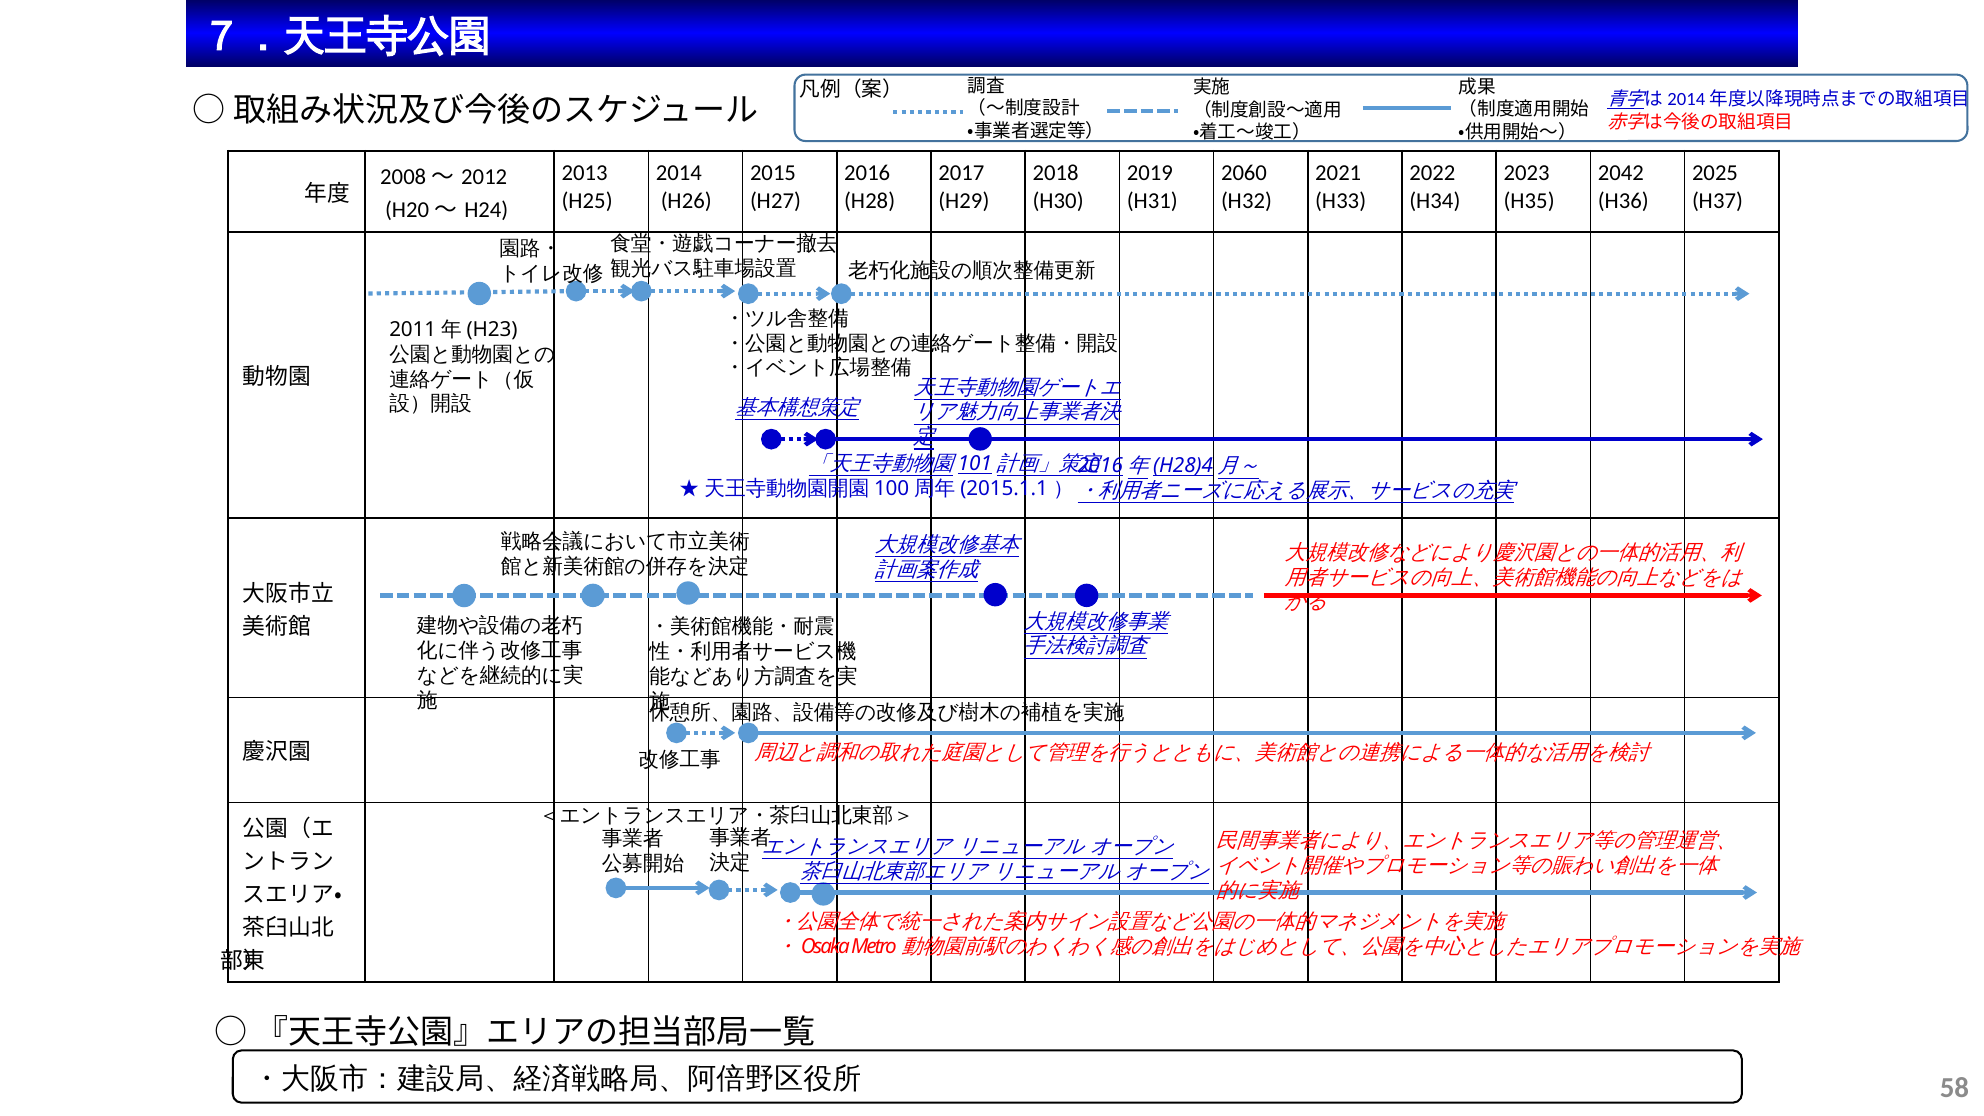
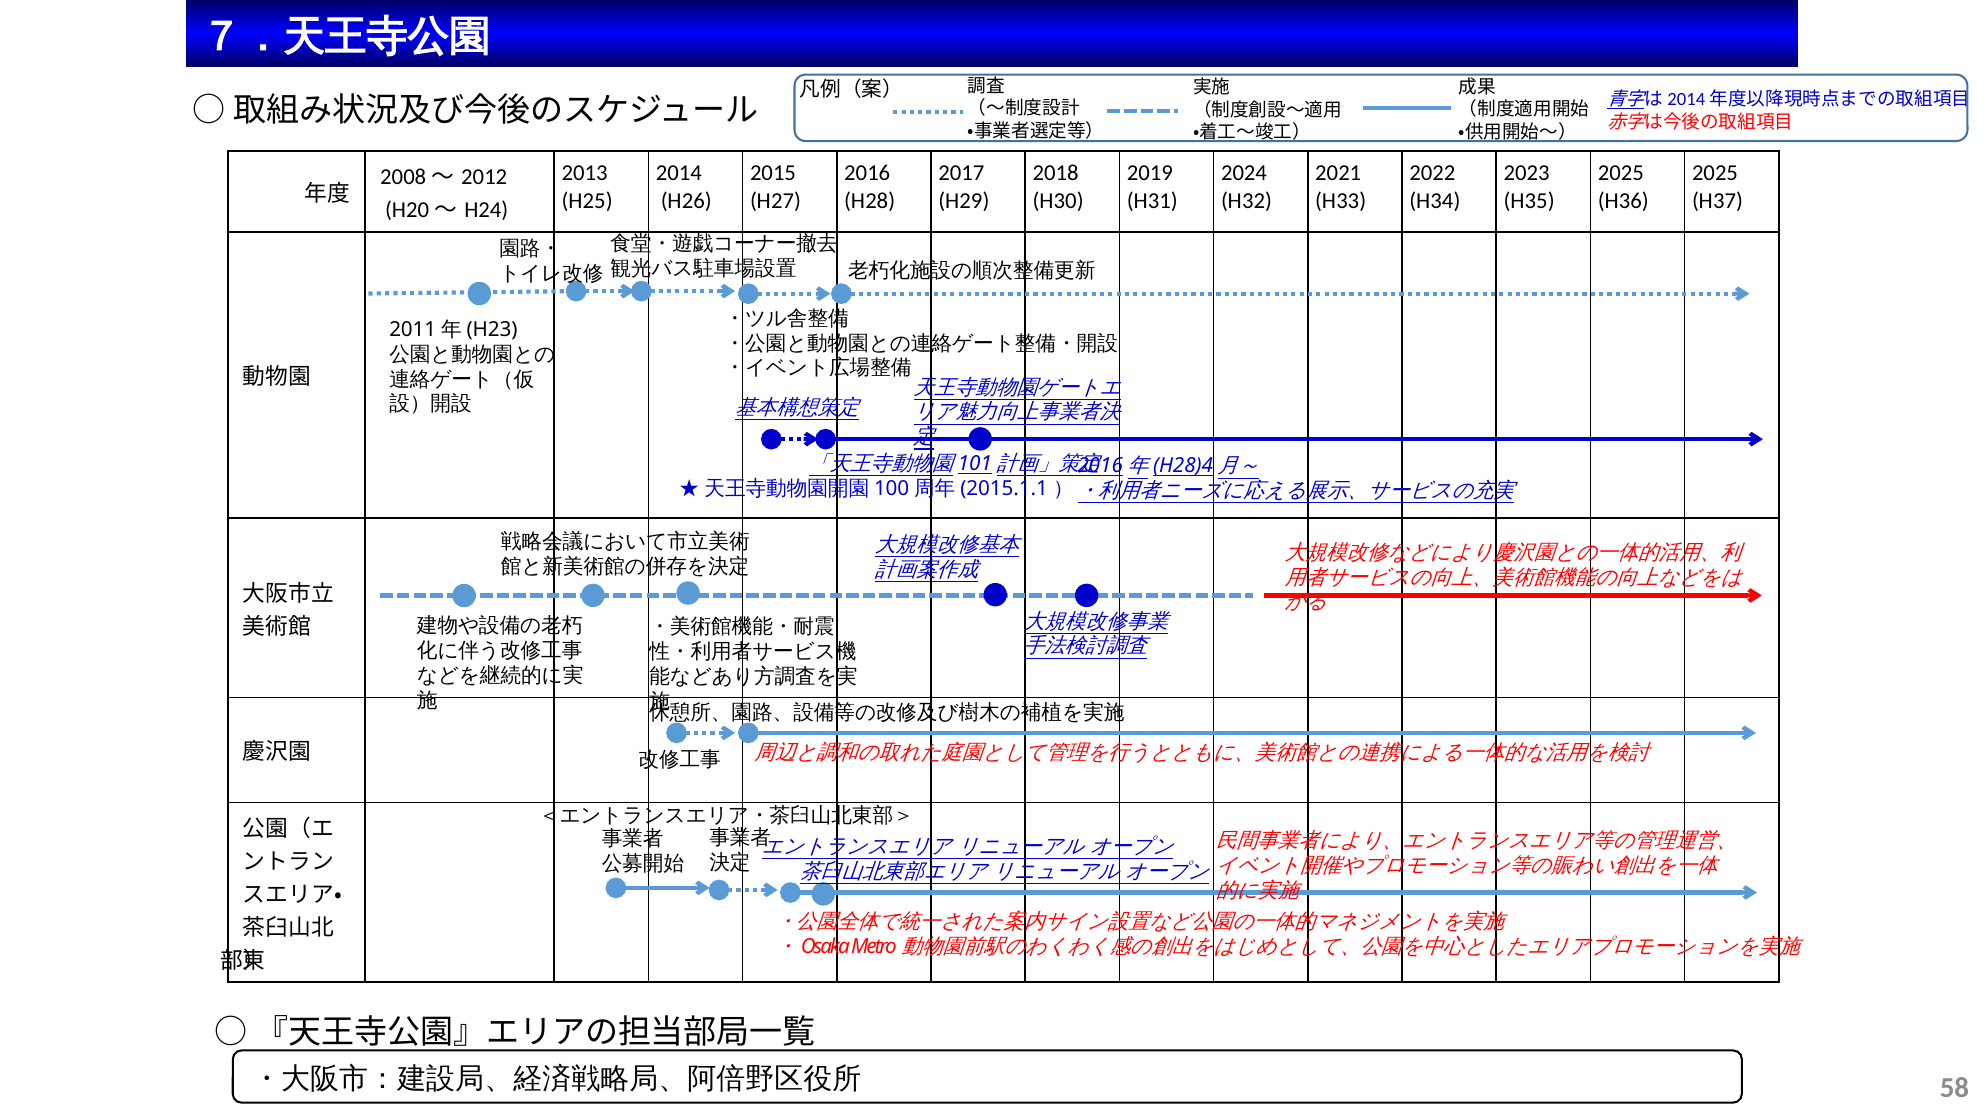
2060: 2060 -> 2024 (1244, 173)
2042: 2042 -> 2025 (1621, 173)
